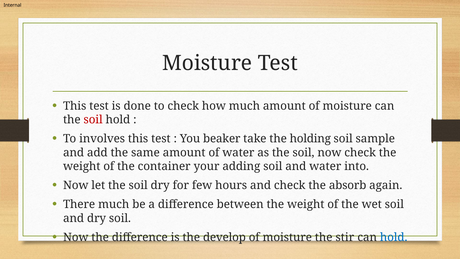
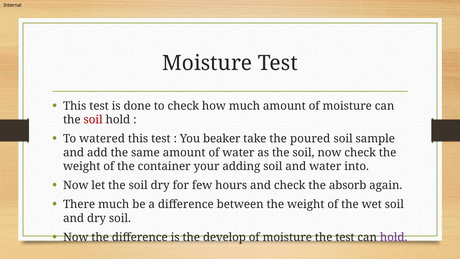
involves: involves -> watered (102, 139)
holding: holding -> poured (310, 139)
the stir: stir -> test (345, 237)
hold colour: blue -> purple (394, 237)
